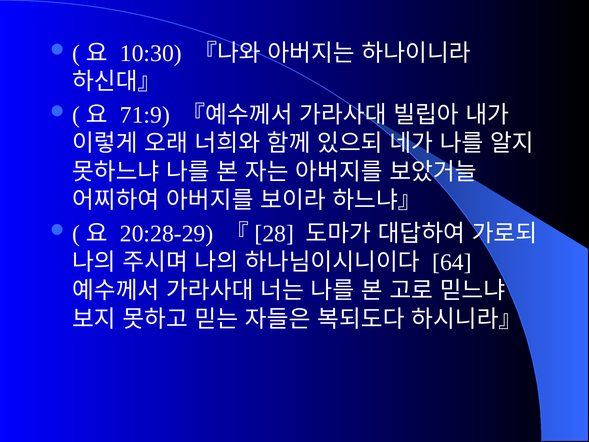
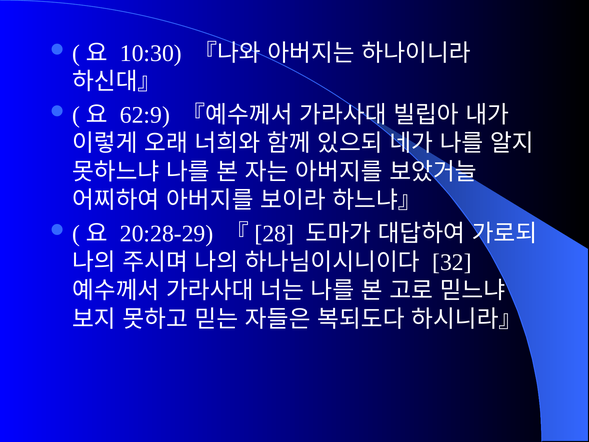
71:9: 71:9 -> 62:9 (145, 115)
64: 64 -> 32 (452, 262)
